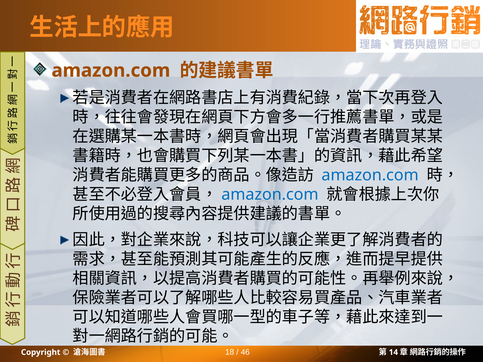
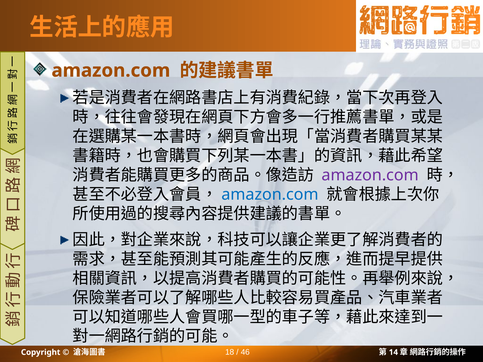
amazon.com colour: blue -> purple (370, 175)
